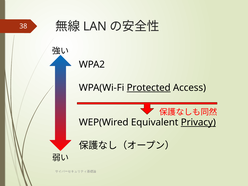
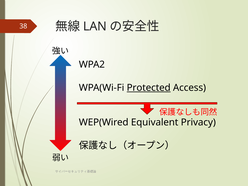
Privacy underline: present -> none (198, 122)
